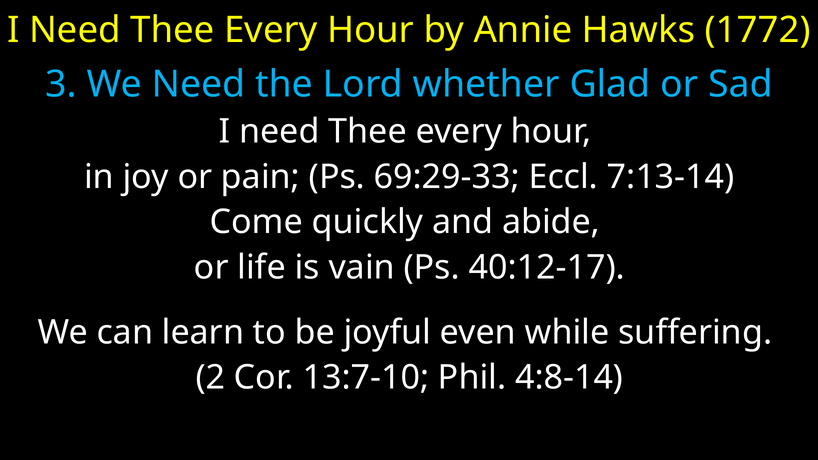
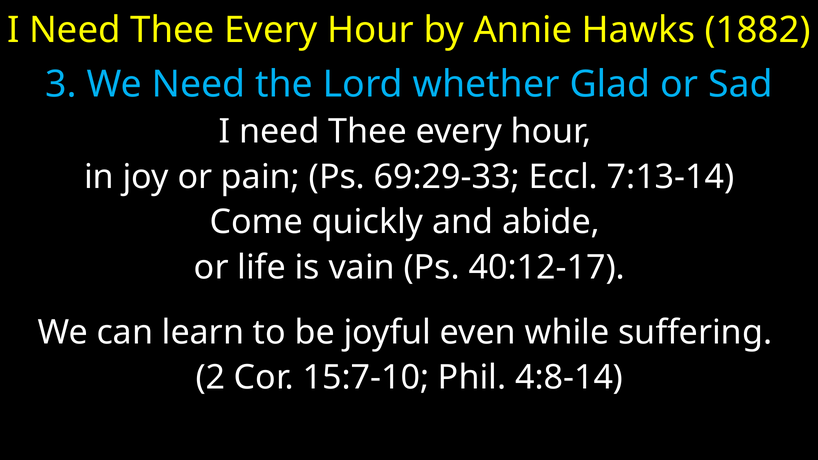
1772: 1772 -> 1882 (758, 30)
13:7-10: 13:7-10 -> 15:7-10 (366, 378)
